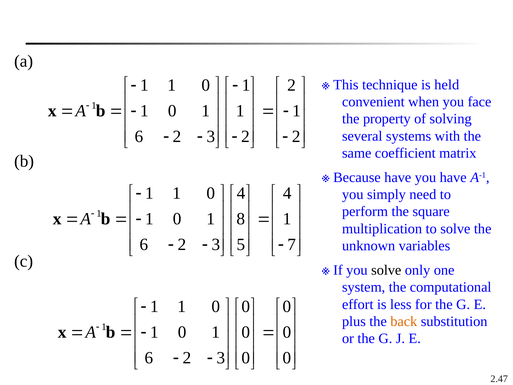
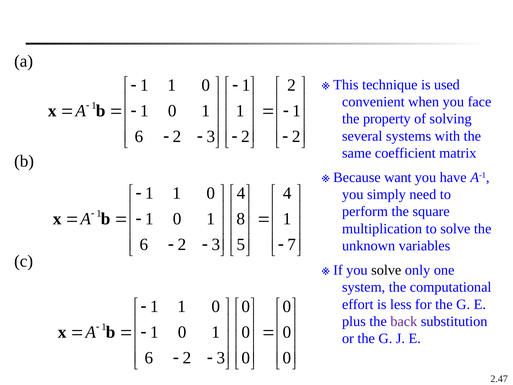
held: held -> used (447, 85)
have: have -> want (398, 177)
back colour: orange -> purple (404, 321)
